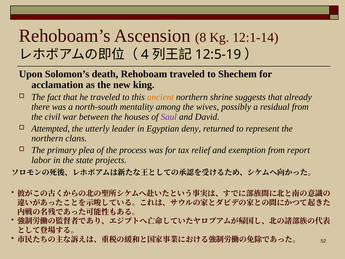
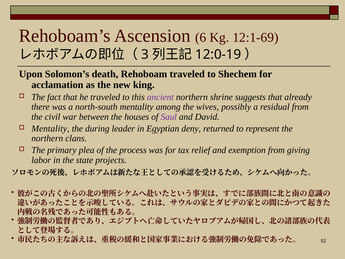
8: 8 -> 6 (201, 37)
12:1-14: 12:1-14 -> 12:1-69 (256, 37)
4: 4 -> 3 (145, 54)
12:5-19: 12:5-19 -> 12:0-19 (218, 54)
ancient colour: orange -> purple (160, 97)
Attempted: Attempted -> Mentality (50, 128)
utterly: utterly -> during (97, 128)
report: report -> giving (298, 150)
